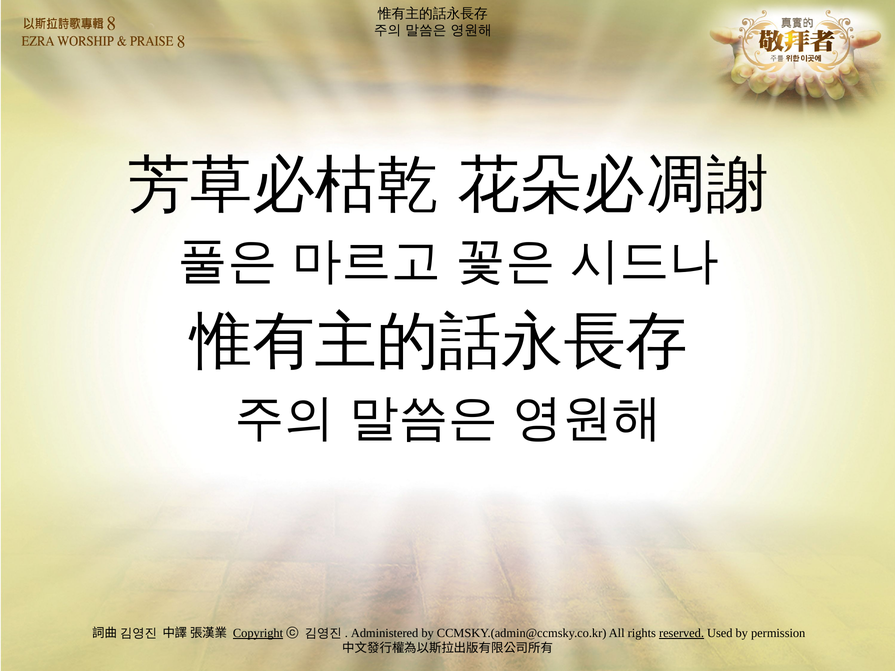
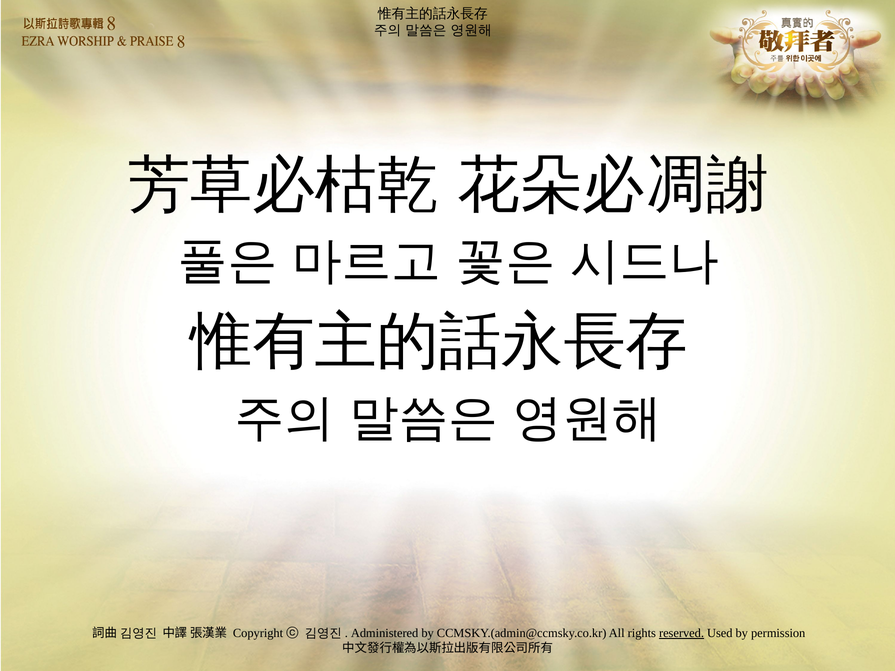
Copyright underline: present -> none (258, 633)
